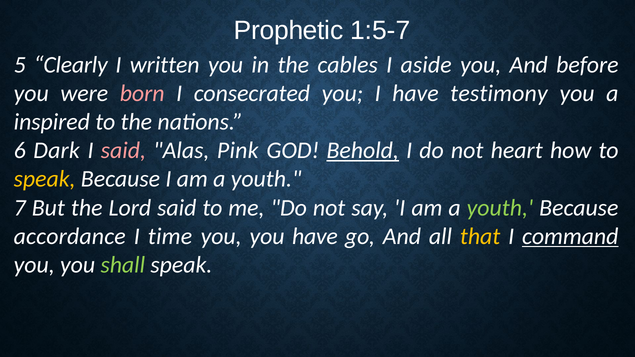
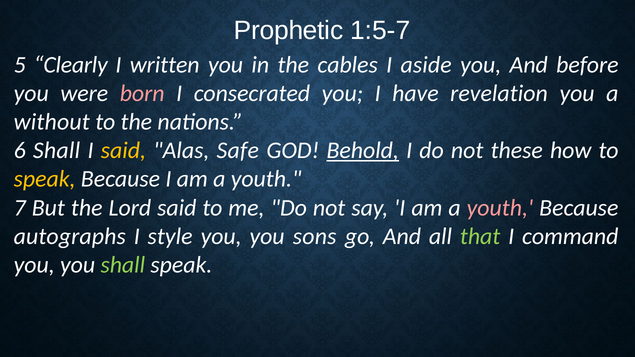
testimony: testimony -> revelation (499, 94)
inspired: inspired -> without (52, 122)
6 Dark: Dark -> Shall (57, 151)
said colour: pink -> yellow (123, 151)
Pink: Pink -> Safe (238, 151)
heart: heart -> these (517, 151)
youth colour: light green -> pink (500, 208)
accordance: accordance -> autographs (70, 236)
time: time -> style (170, 236)
you have: have -> sons (315, 236)
that colour: yellow -> light green (480, 236)
command underline: present -> none (570, 236)
